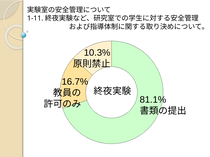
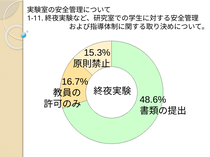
10.3%: 10.3% -> 15.3% (97, 53)
81.1%: 81.1% -> 48.6% (153, 100)
